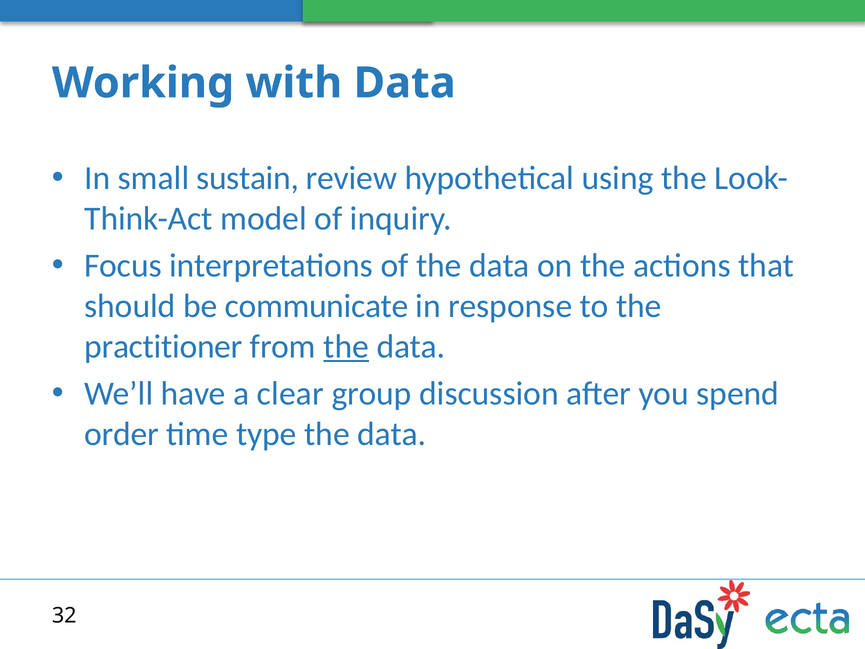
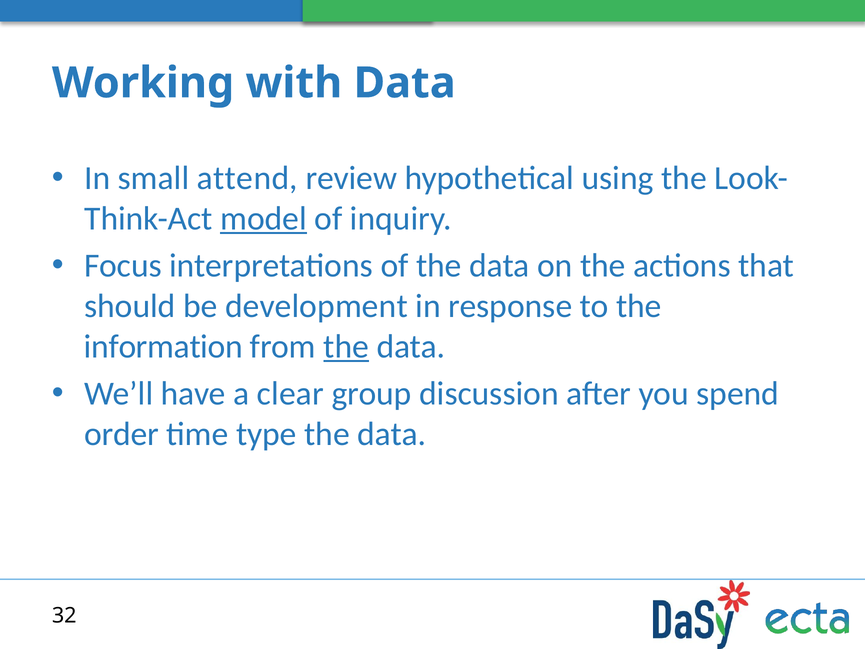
sustain: sustain -> attend (247, 178)
model underline: none -> present (264, 219)
communicate: communicate -> development (316, 306)
practitioner: practitioner -> information (163, 346)
